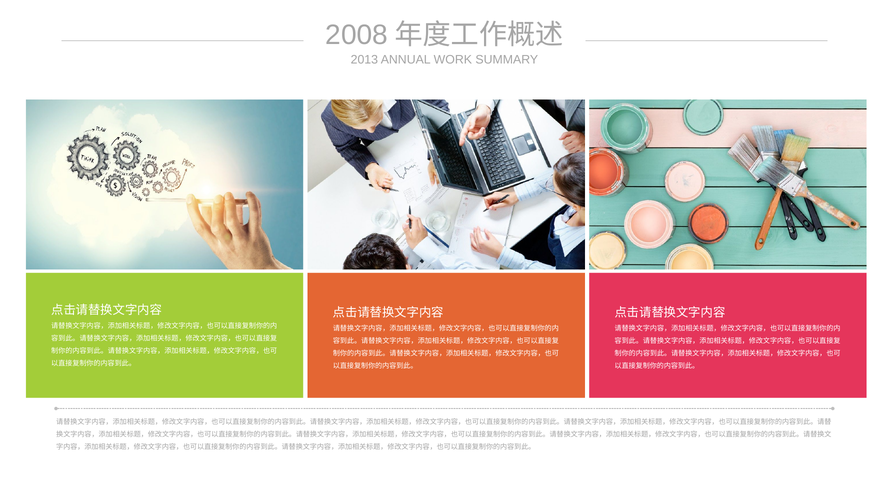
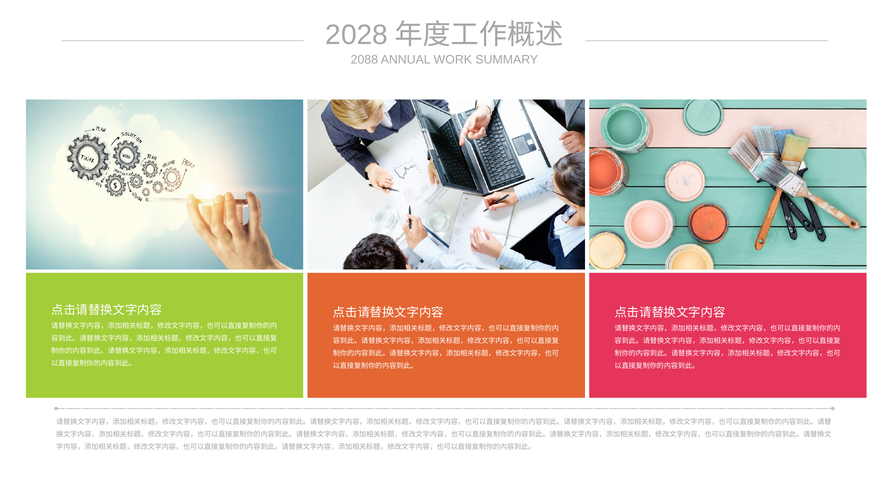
2008: 2008 -> 2028 (357, 35)
2013: 2013 -> 2088 (364, 60)
